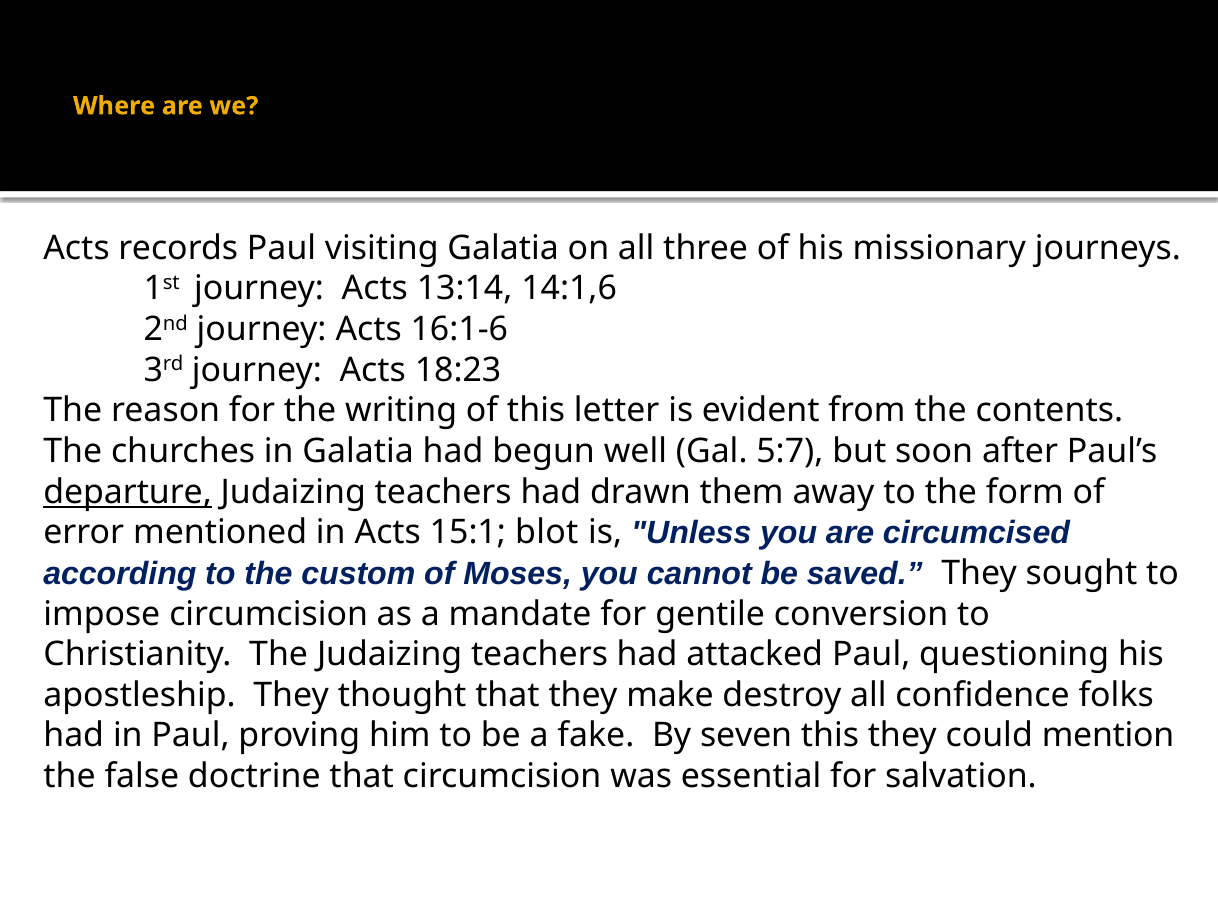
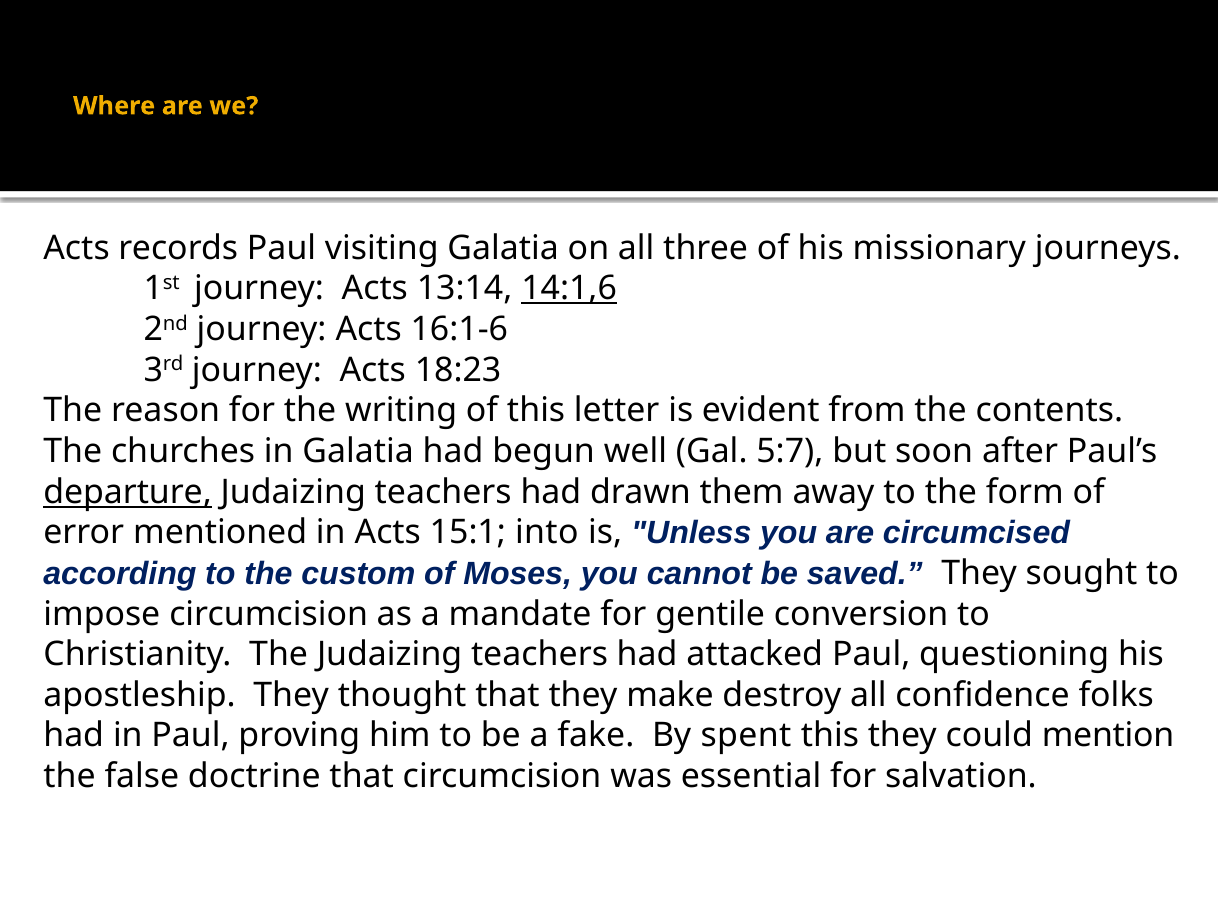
14:1,6 underline: none -> present (569, 289)
blot: blot -> into (547, 532)
seven: seven -> spent (746, 735)
